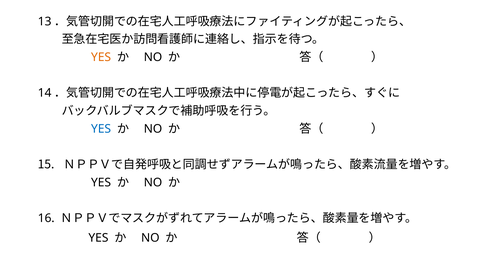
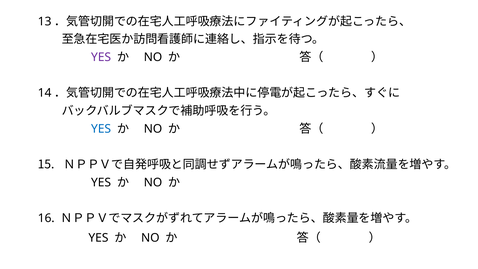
YES colour: orange -> purple (101, 57)
